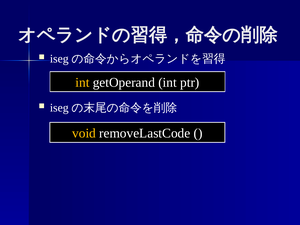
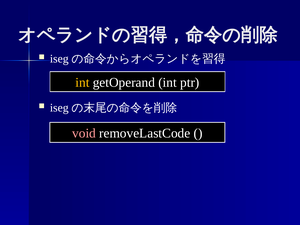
void colour: yellow -> pink (84, 133)
